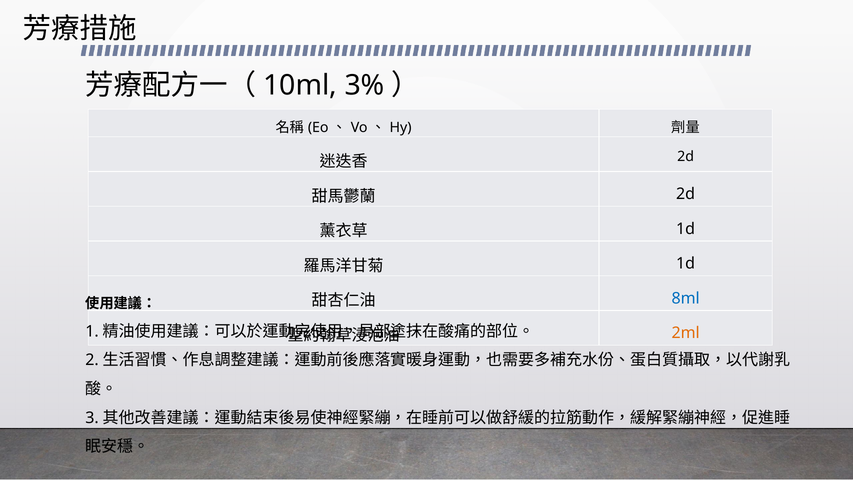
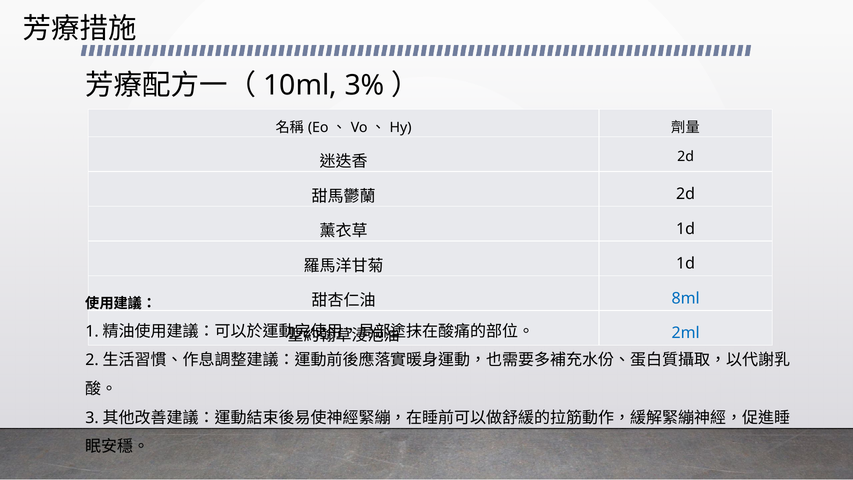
2ml colour: orange -> blue (686, 333)
